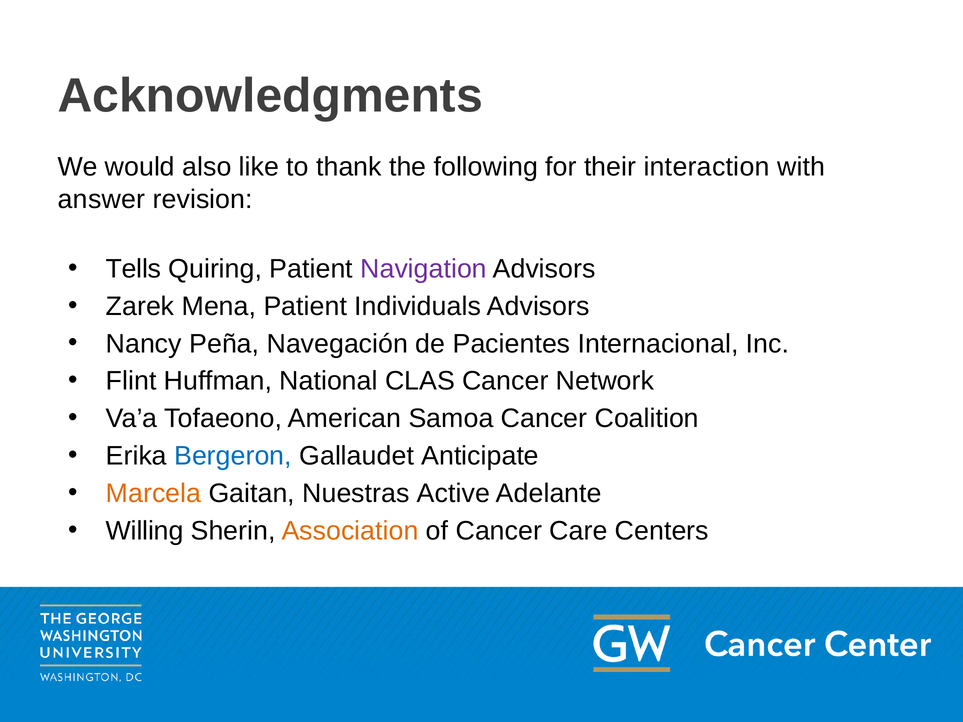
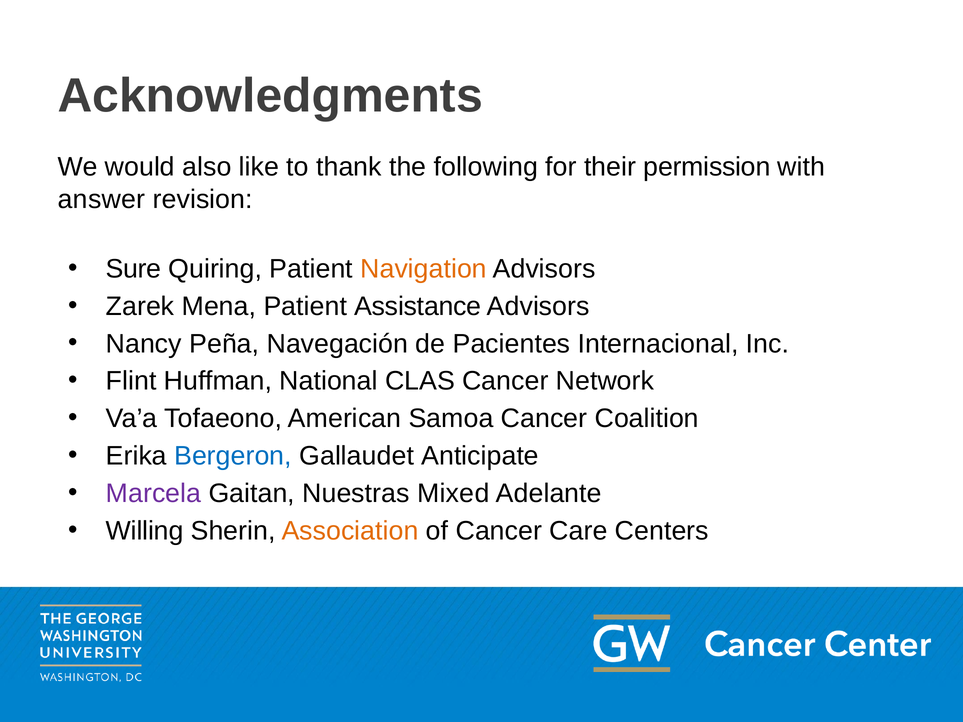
interaction: interaction -> permission (707, 167)
Tells: Tells -> Sure (134, 269)
Navigation colour: purple -> orange (424, 269)
Individuals: Individuals -> Assistance (418, 306)
Marcela colour: orange -> purple (154, 494)
Active: Active -> Mixed (453, 494)
